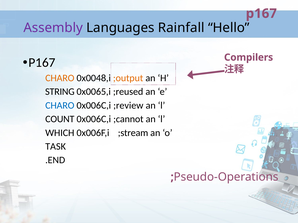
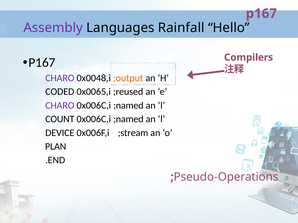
CHARO colour: orange -> purple (60, 78)
STRING: STRING -> CODED (60, 92)
CHARO colour: blue -> purple (60, 106)
;review: ;review -> ;named (128, 106)
;cannot: ;cannot -> ;named (128, 119)
WHICH: WHICH -> DEVICE (60, 133)
TASK: TASK -> PLAN (56, 147)
